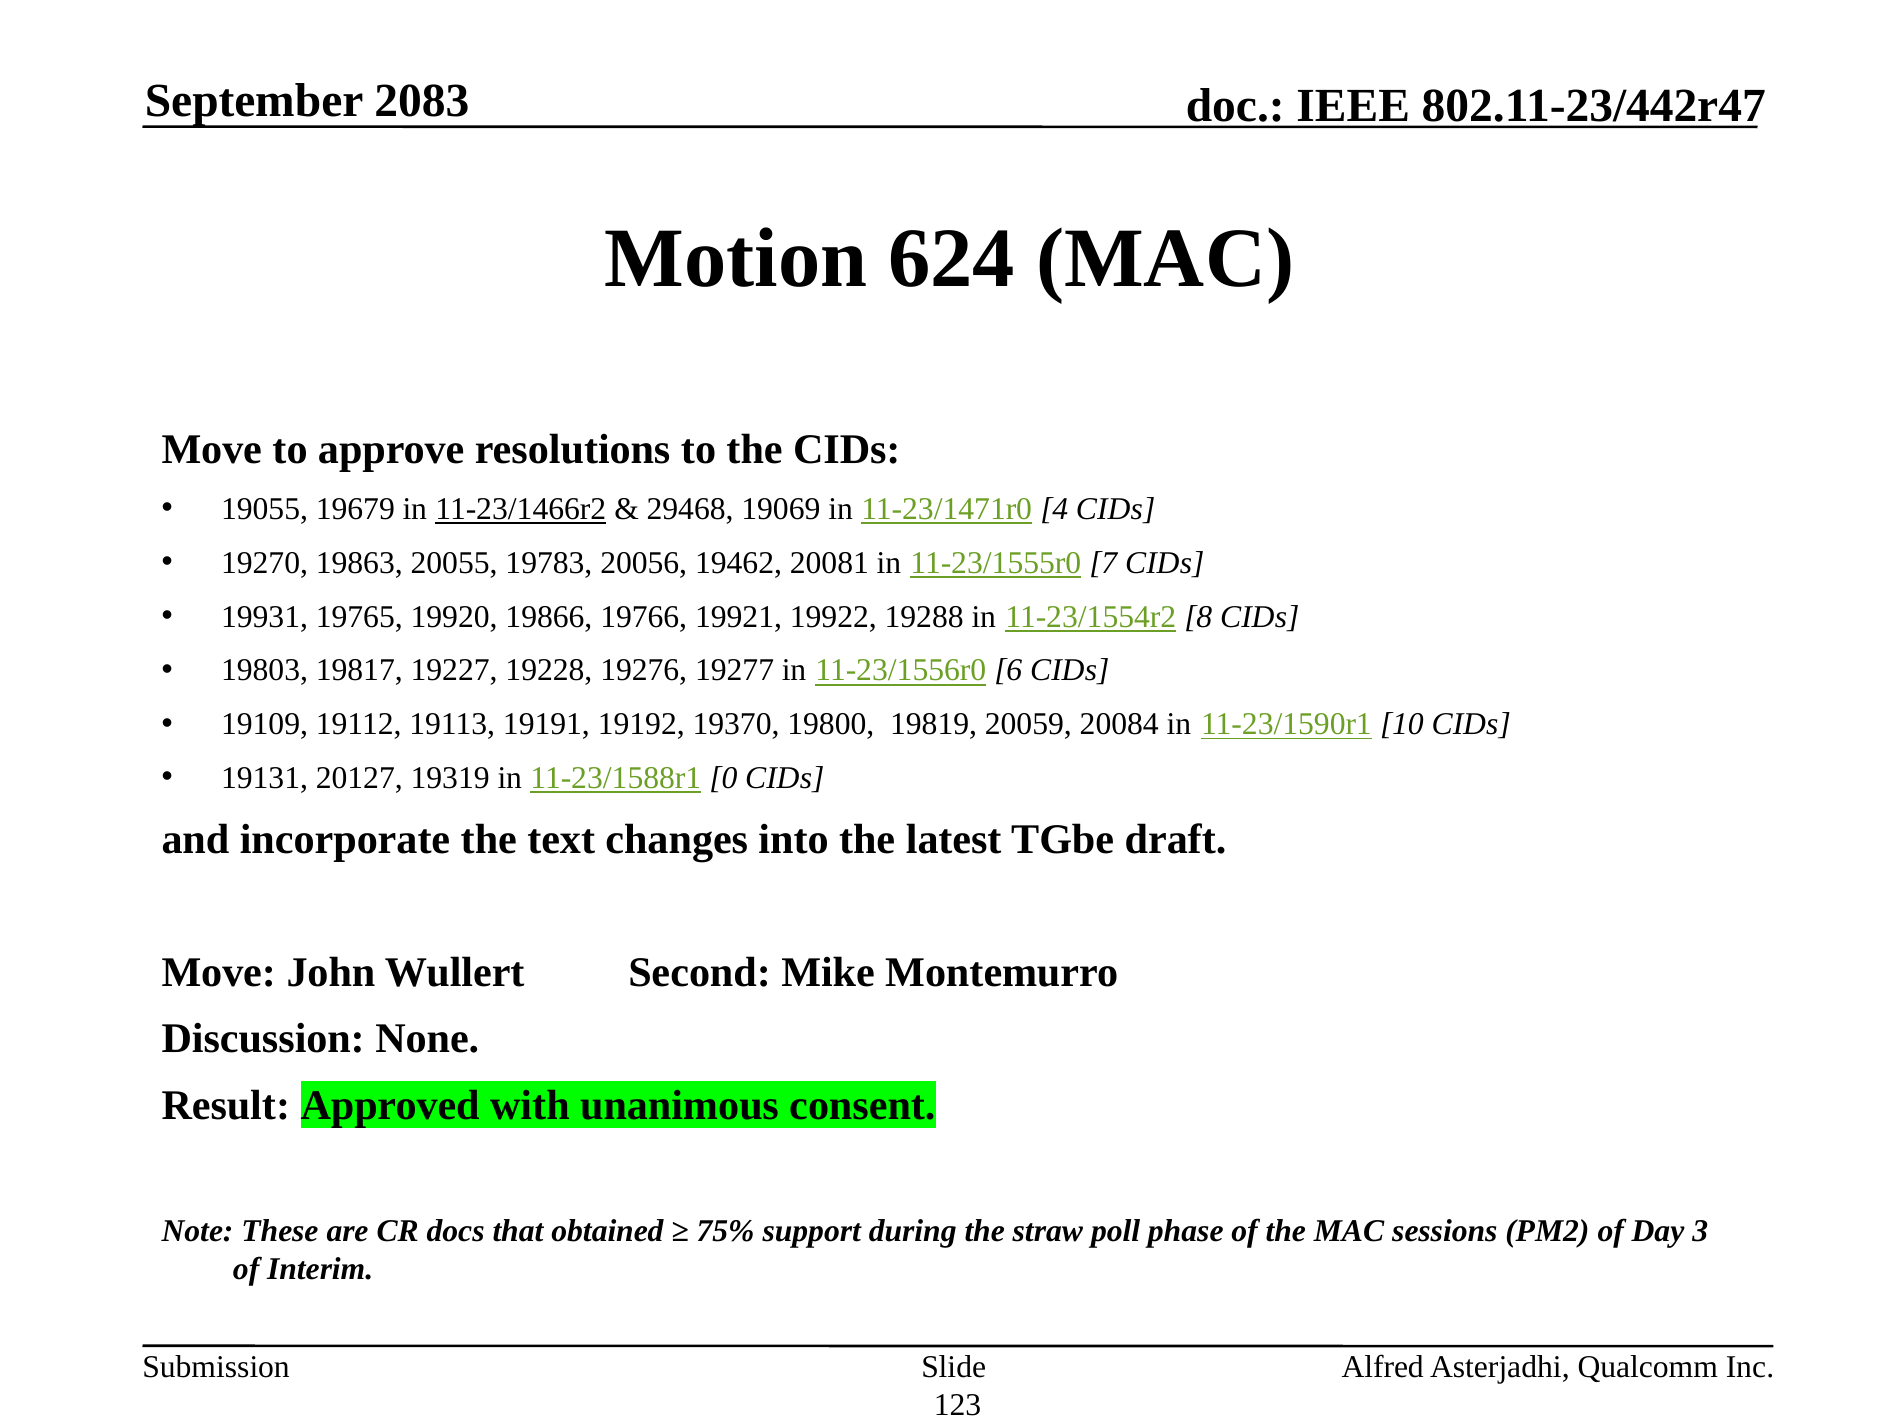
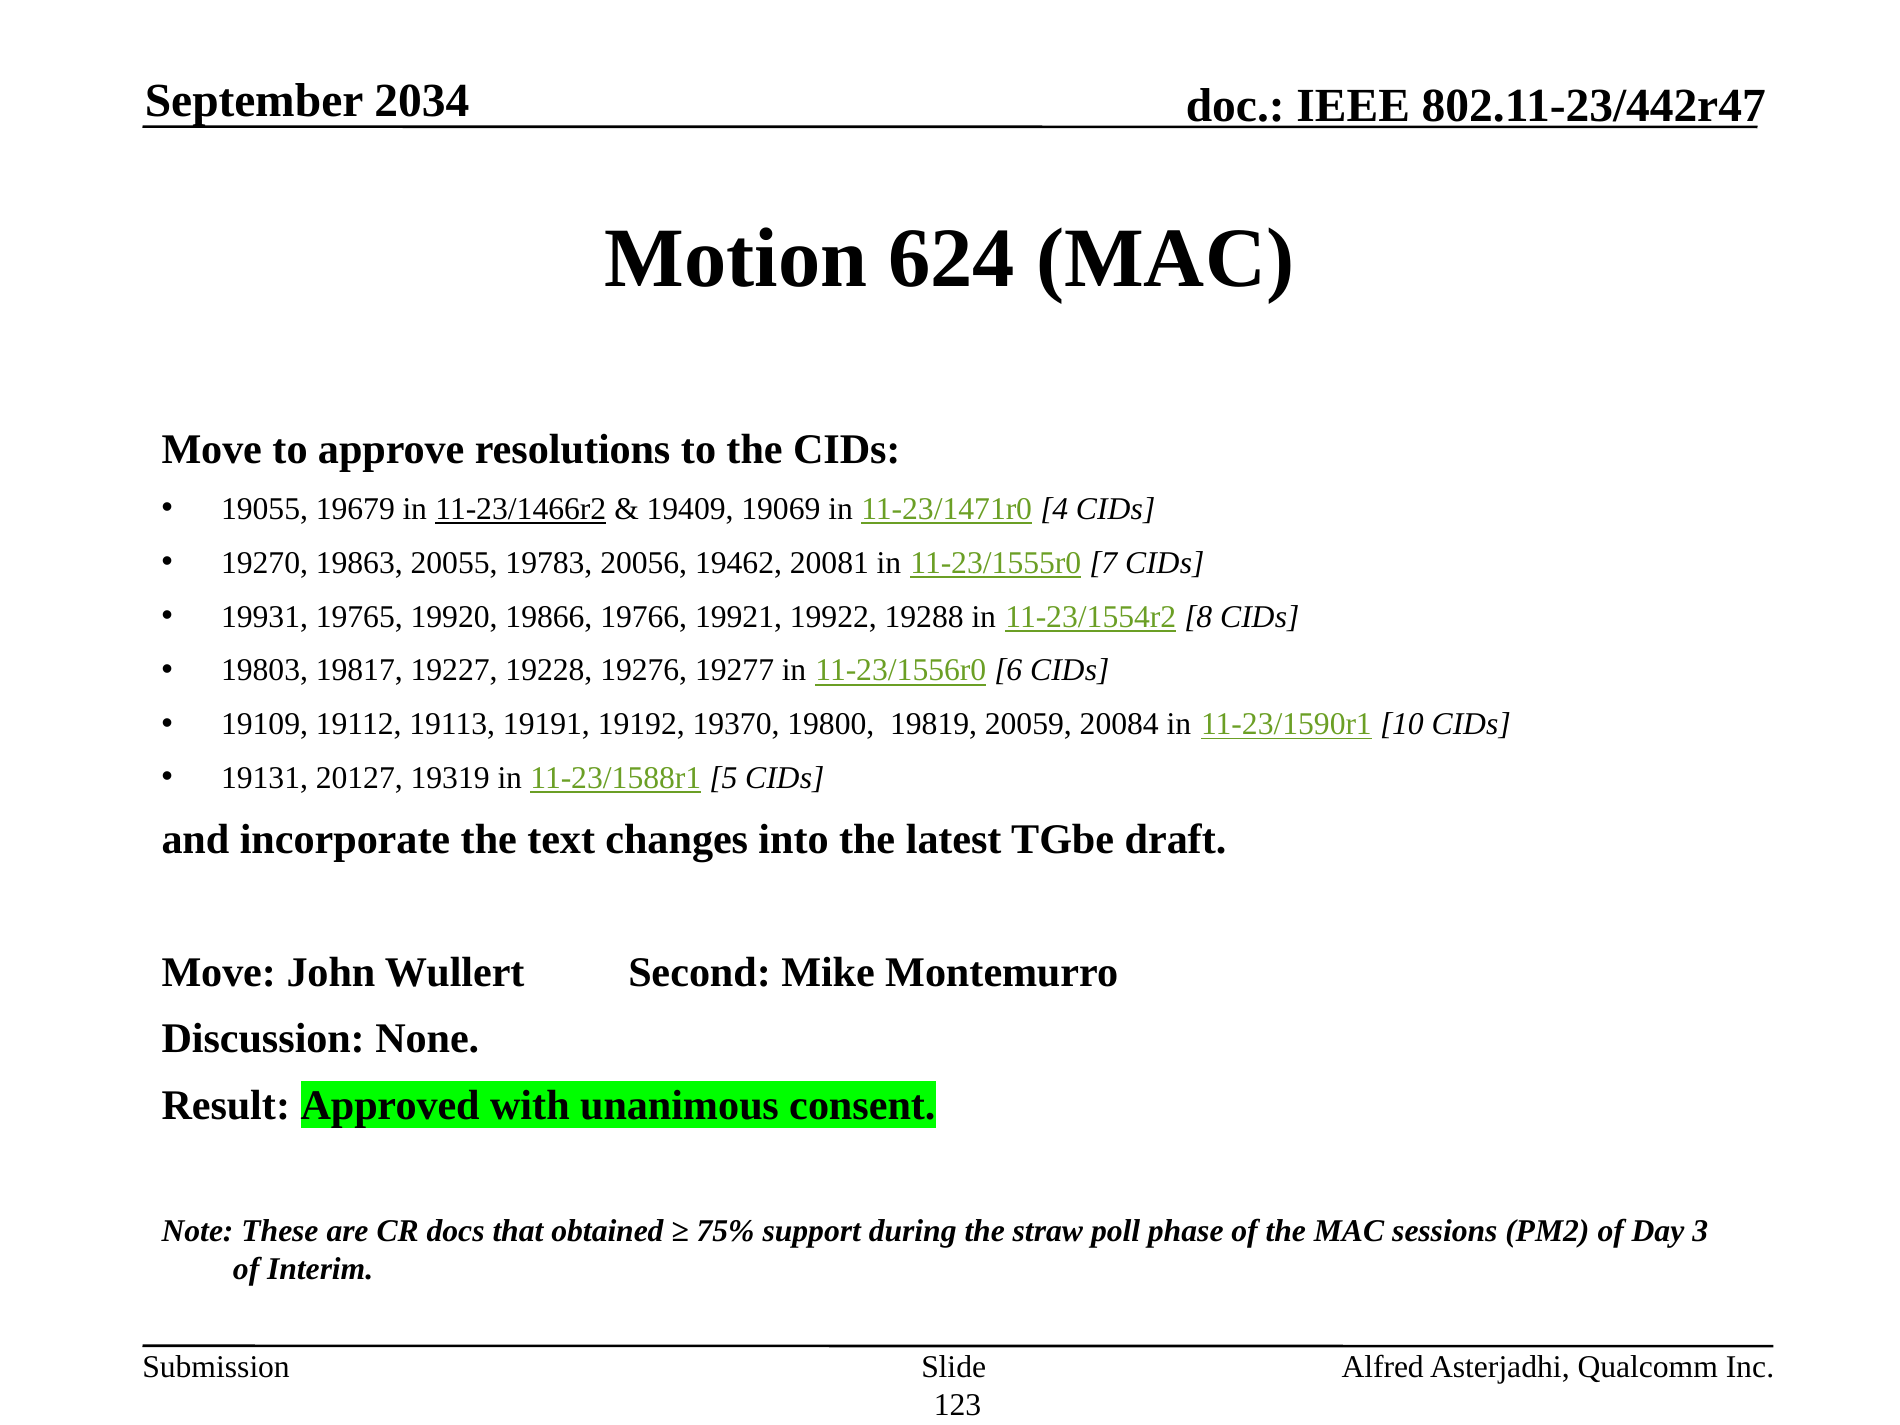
2083: 2083 -> 2034 (422, 101)
29468: 29468 -> 19409 (690, 509)
0: 0 -> 5 (723, 778)
